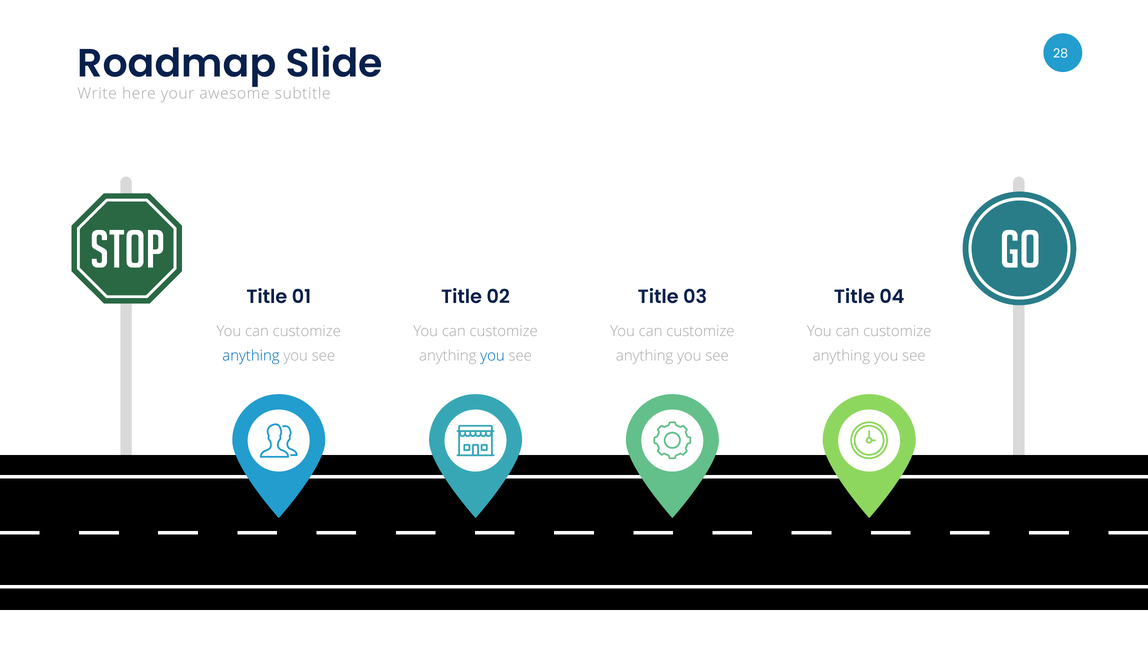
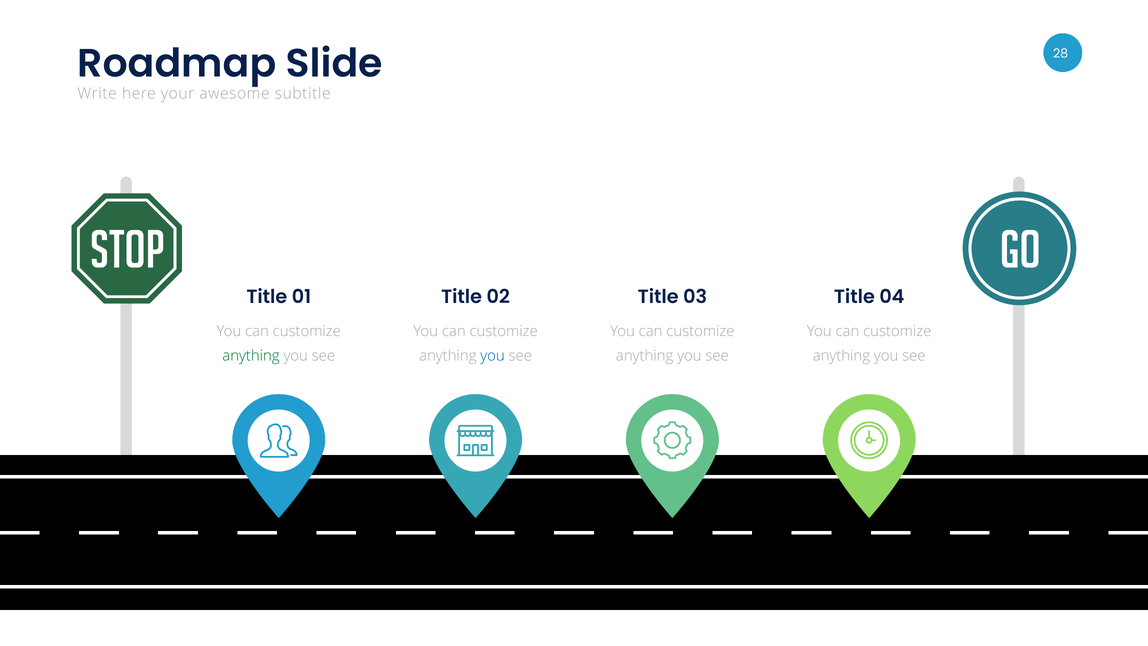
anything colour: blue -> green (251, 356)
